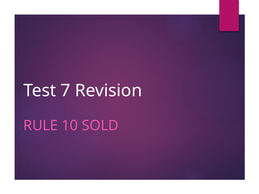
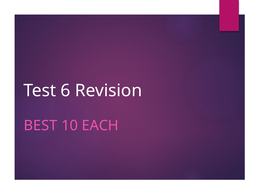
7: 7 -> 6 (66, 91)
RULE: RULE -> BEST (41, 126)
SOLD: SOLD -> EACH (100, 126)
